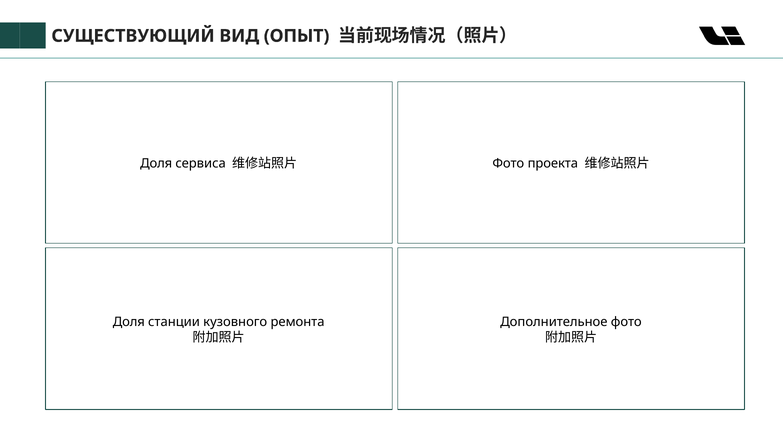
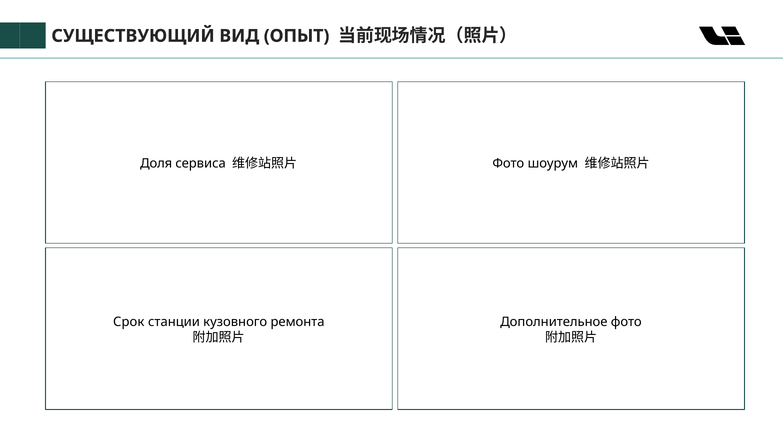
проекта: проекта -> шоурум (553, 163)
Доля: Доля -> Срок (129, 322)
